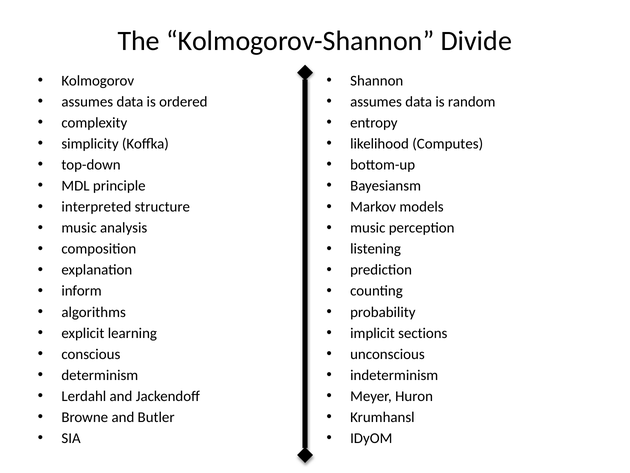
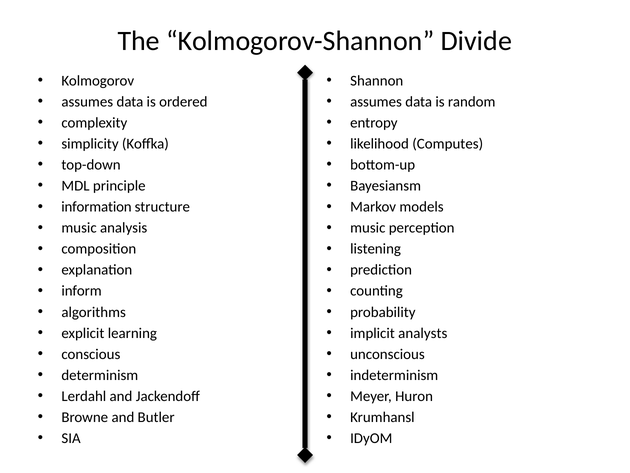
interpreted: interpreted -> information (96, 207)
sections: sections -> analysts (423, 333)
